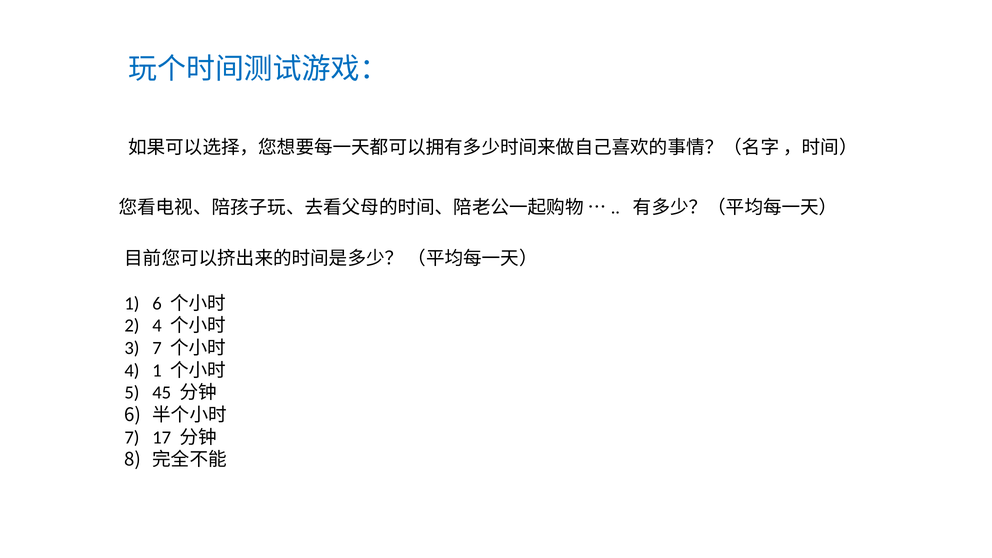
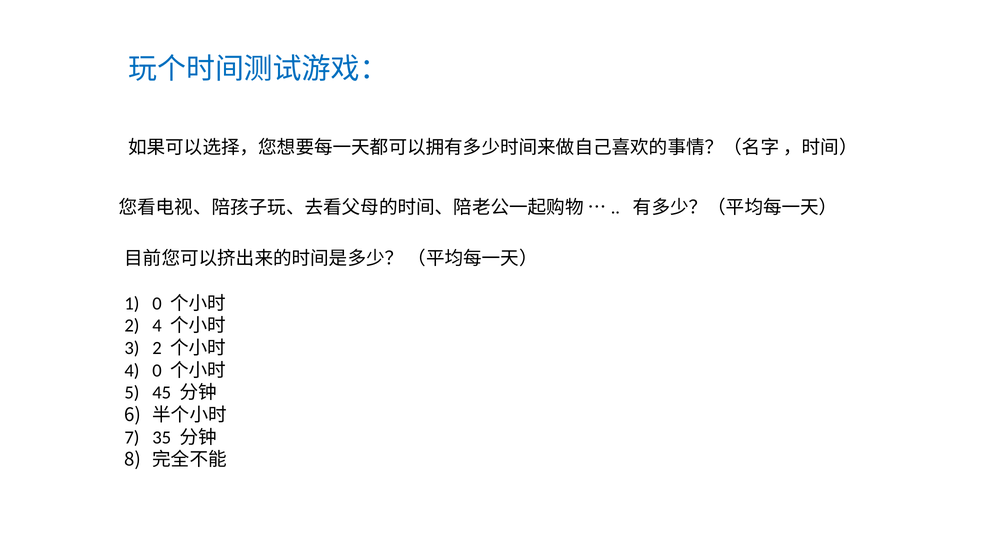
6: 6 -> 0 (157, 303)
3 7: 7 -> 2 (157, 348)
4 1: 1 -> 0 (157, 370)
17: 17 -> 35 (162, 437)
